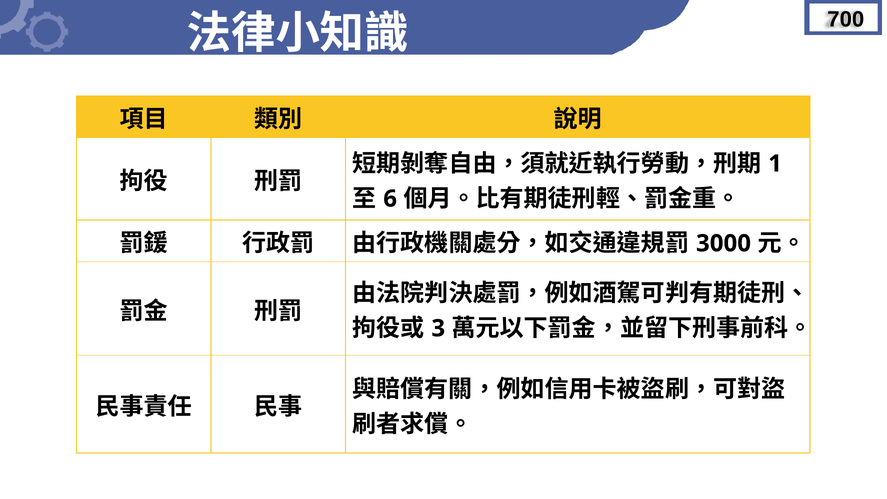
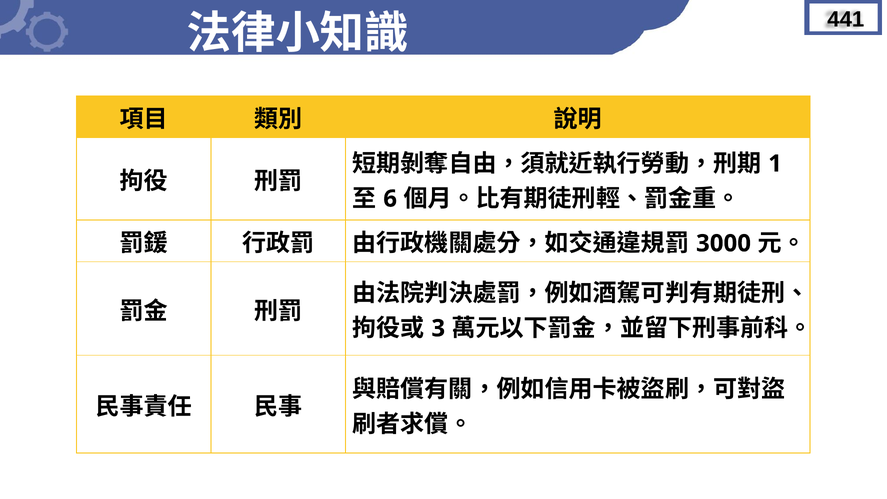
700: 700 -> 441 (846, 19)
